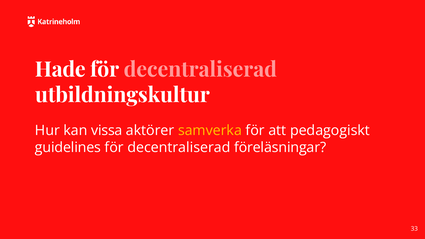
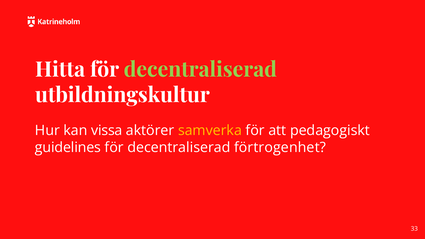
Hade: Hade -> Hitta (60, 70)
decentraliserad colour: pink -> light green (200, 70)
föreläsningar: föreläsningar -> förtrogenhet (280, 148)
